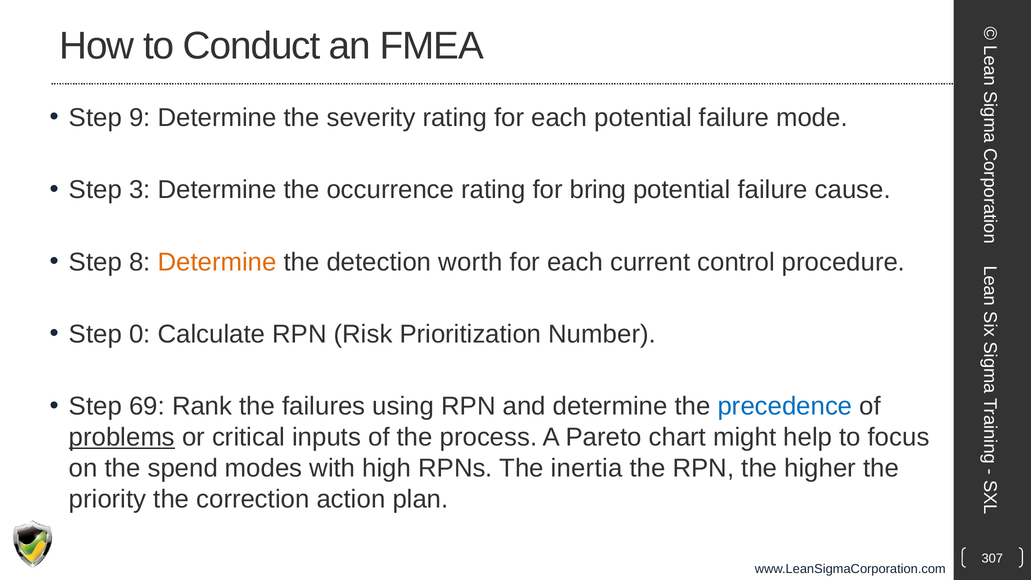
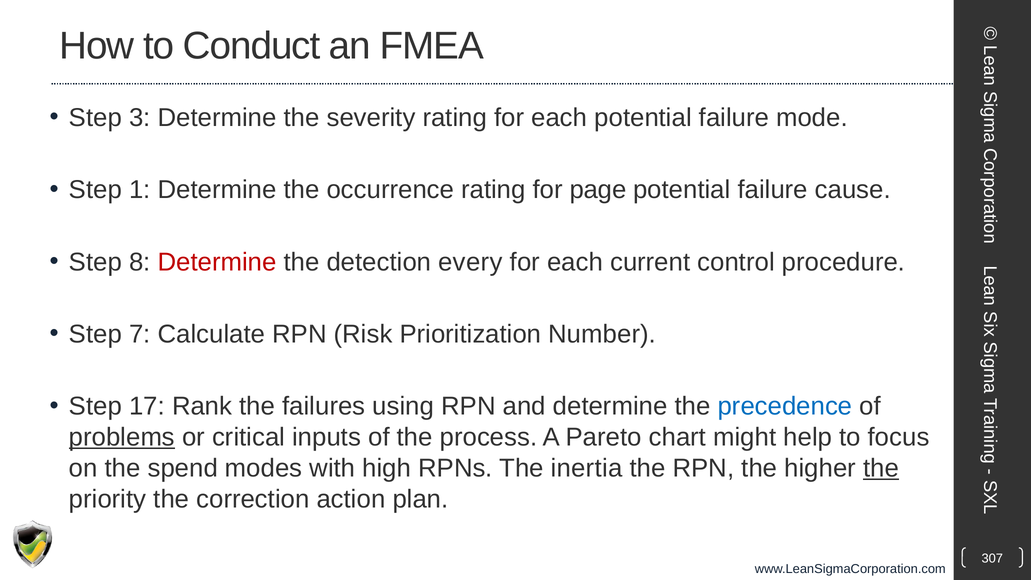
9: 9 -> 3 (140, 118)
3: 3 -> 1 (140, 190)
bring: bring -> page (598, 190)
Determine colour: orange -> red (217, 262)
worth: worth -> every (470, 262)
0: 0 -> 7 (140, 334)
69: 69 -> 17 (147, 406)
the underline: none -> present (881, 468)
